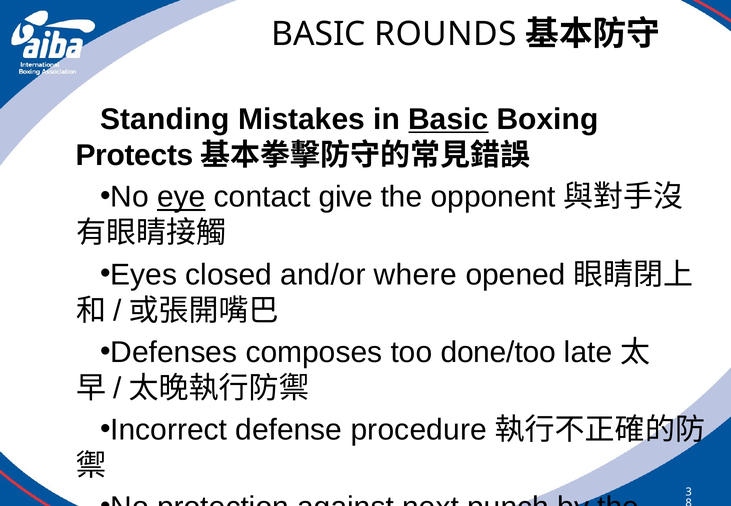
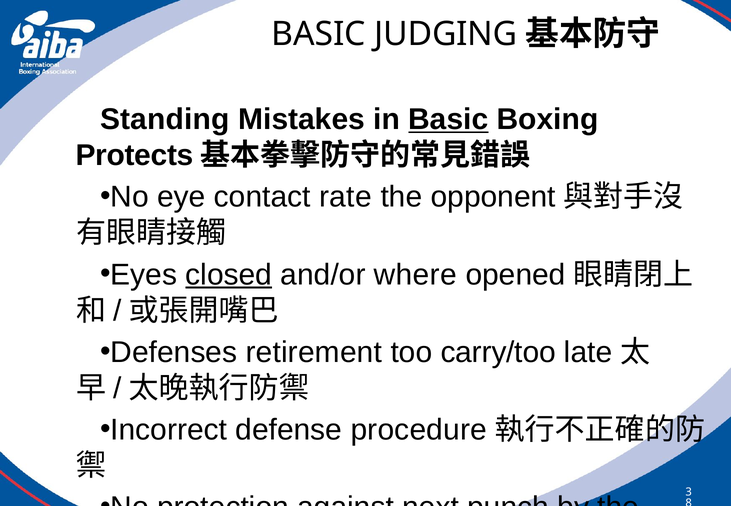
ROUNDS: ROUNDS -> JUDGING (446, 34)
eye underline: present -> none (181, 197)
give: give -> rate (345, 197)
closed underline: none -> present (229, 275)
composes: composes -> retirement (314, 352)
done/too: done/too -> carry/too (498, 352)
